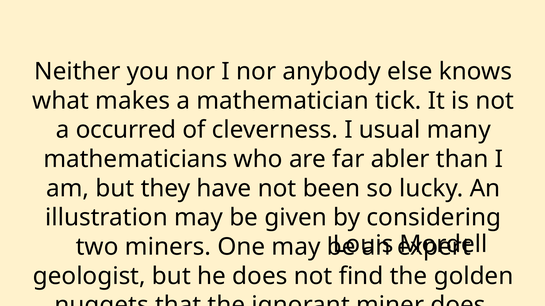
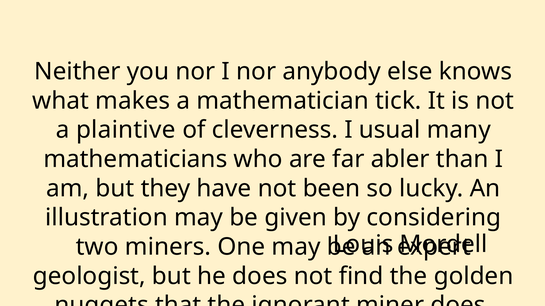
occurred: occurred -> plaintive (126, 130)
